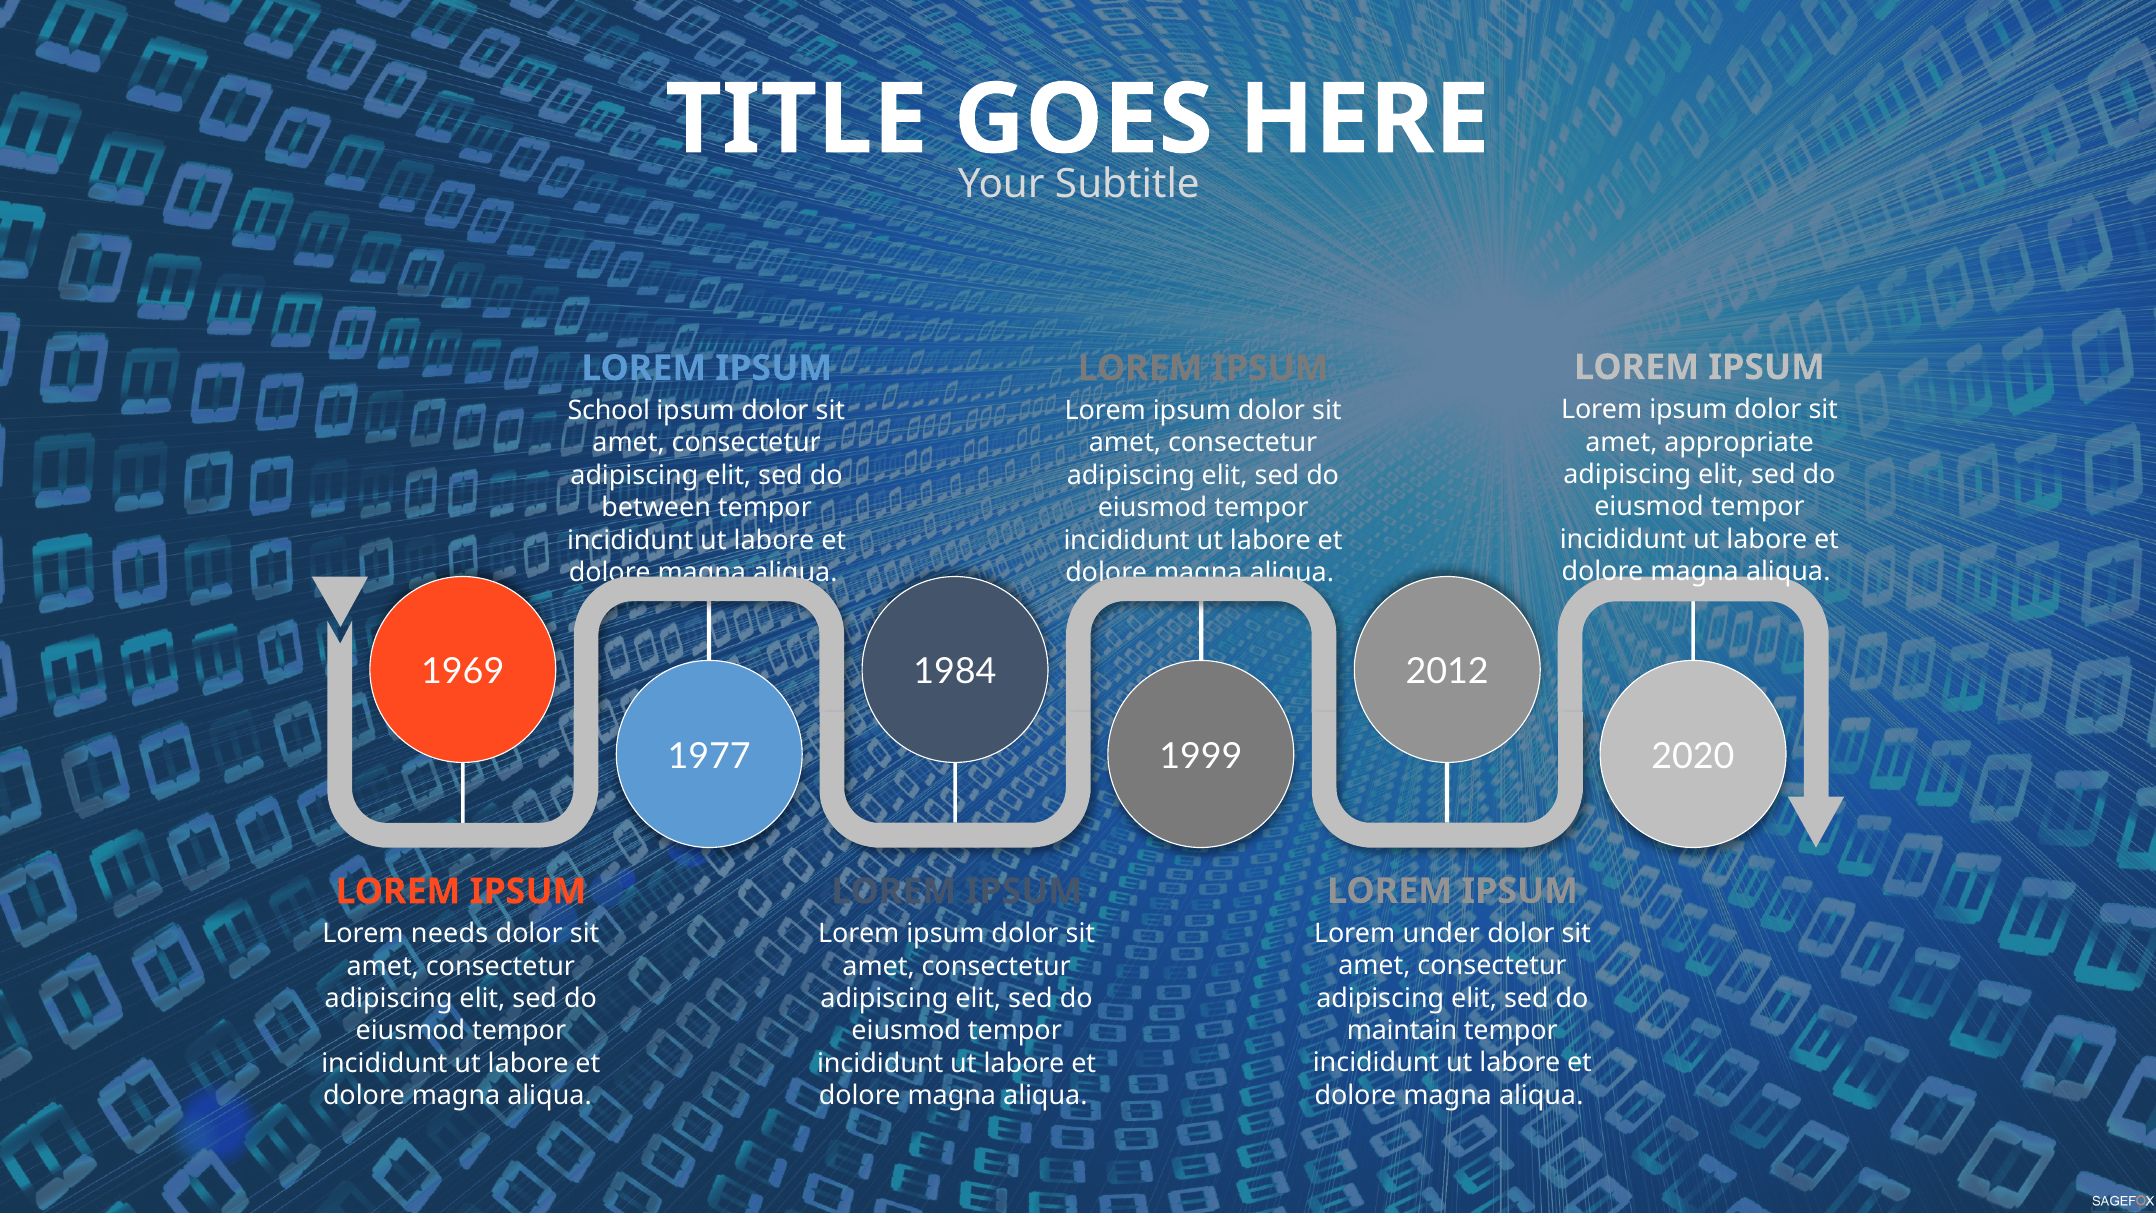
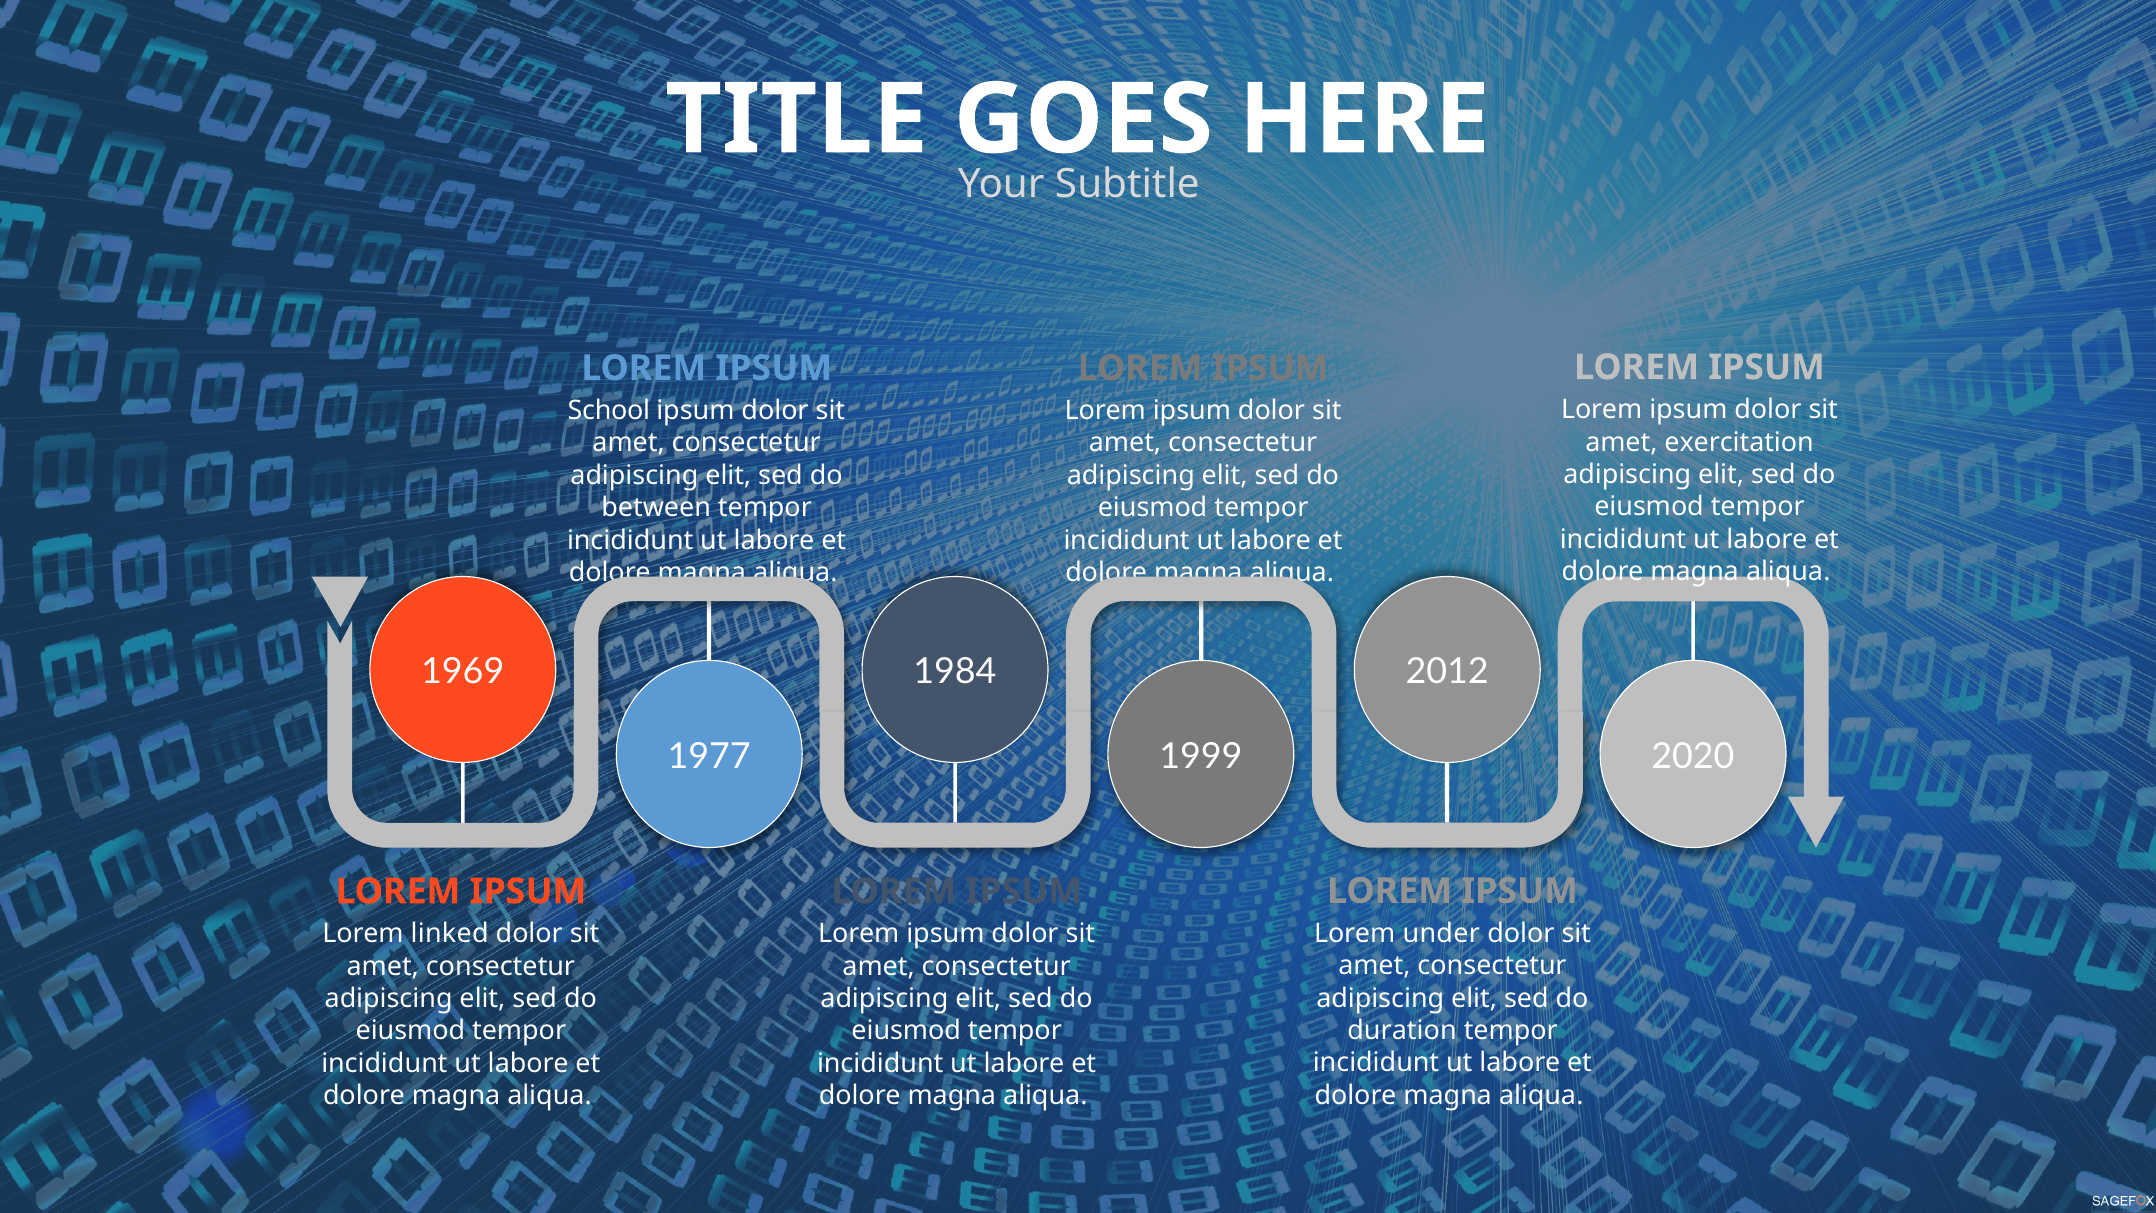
appropriate: appropriate -> exercitation (1739, 442)
needs: needs -> linked (450, 934)
maintain: maintain -> duration (1402, 1030)
